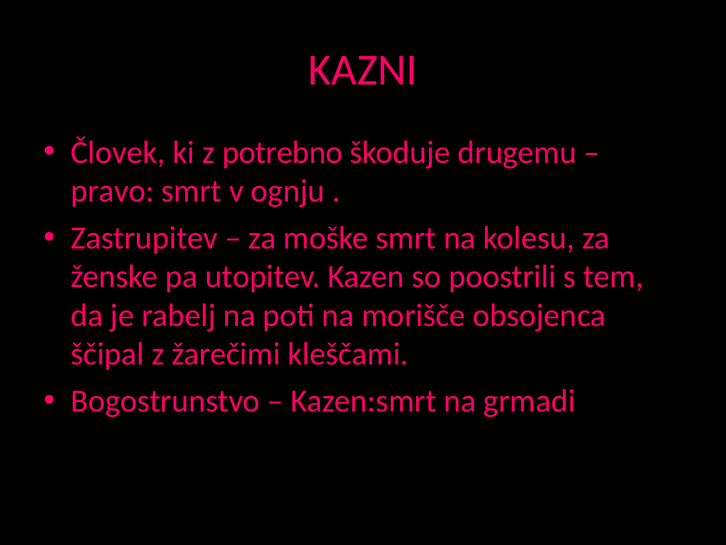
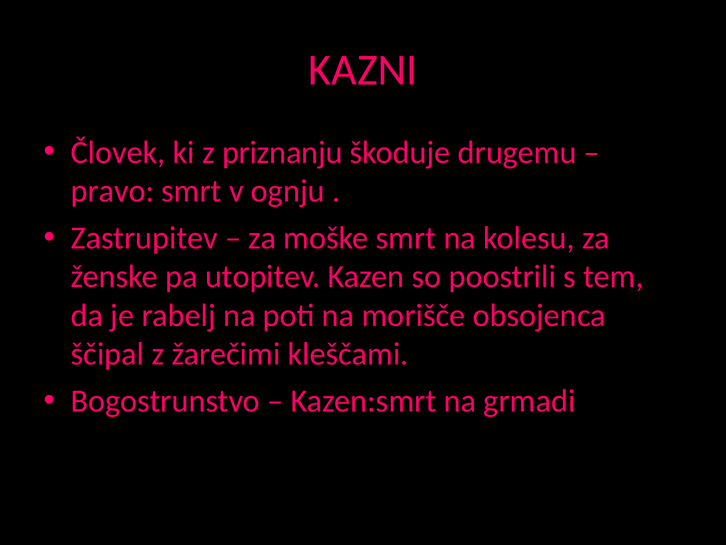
potrebno: potrebno -> priznanju (282, 152)
